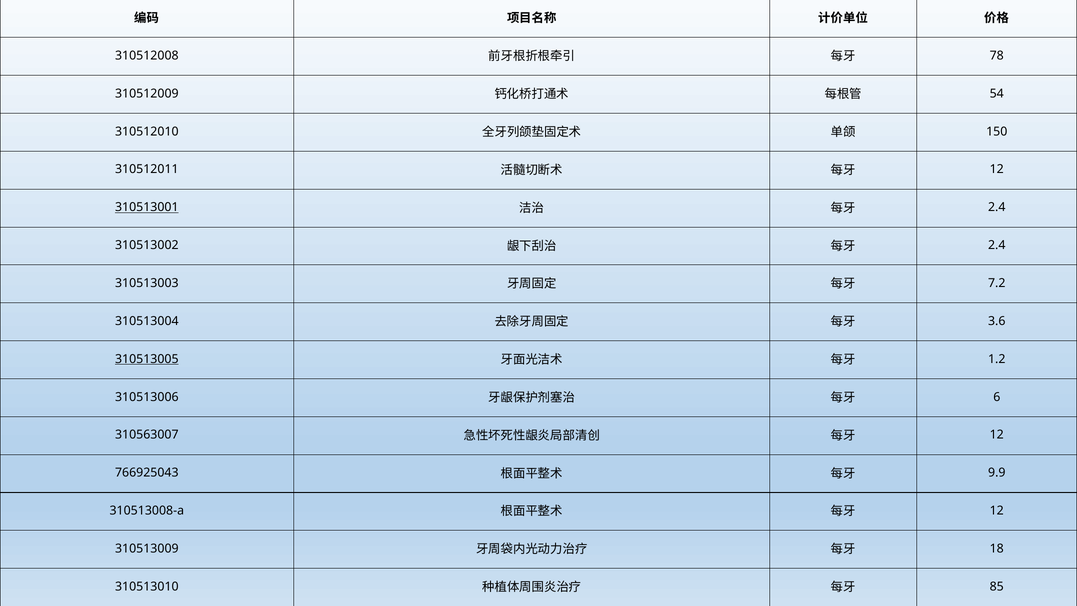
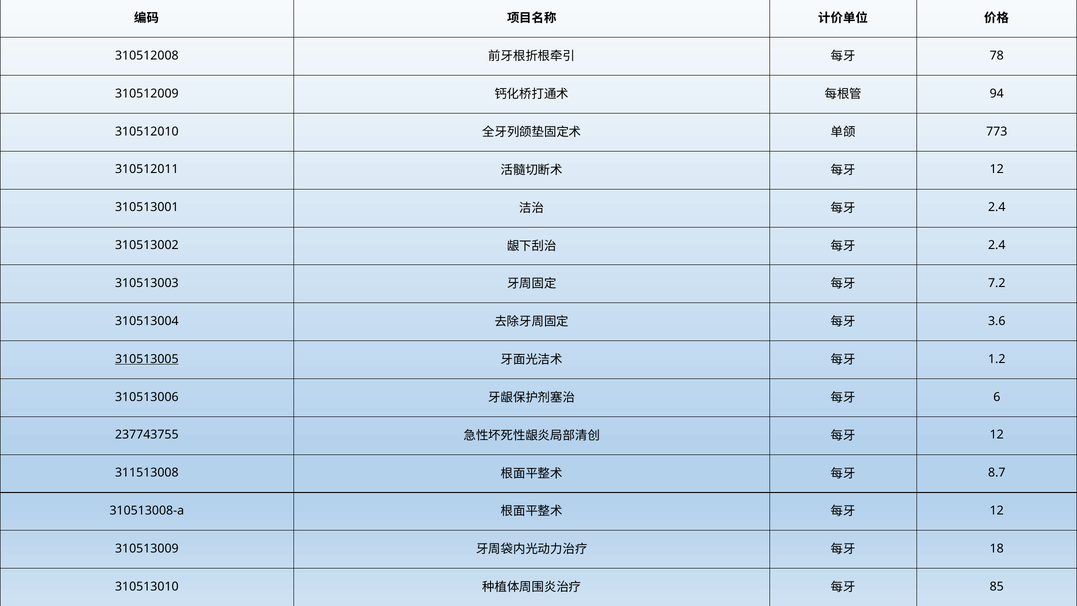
54: 54 -> 94 (997, 94)
150: 150 -> 773 (997, 131)
310513001 underline: present -> none (147, 207)
310563007: 310563007 -> 237743755 (147, 435)
766925043: 766925043 -> 311513008 (147, 473)
9.9: 9.9 -> 8.7 (997, 473)
